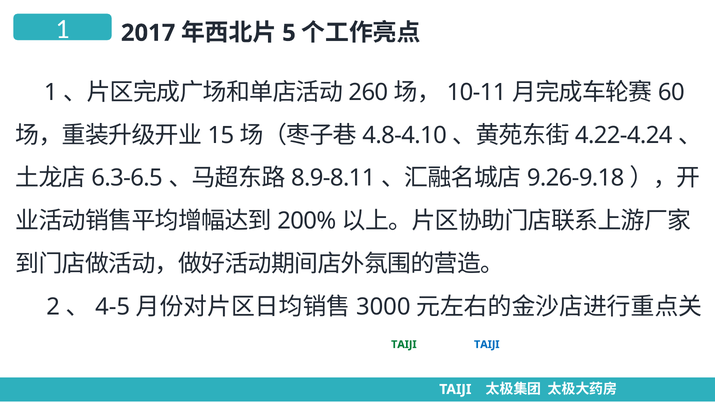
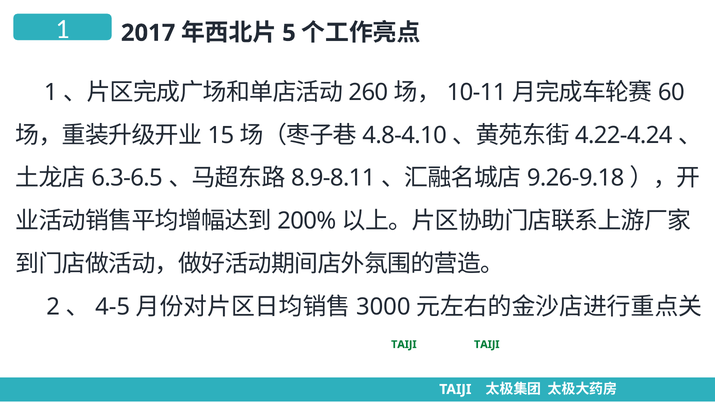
TAIJI colour: blue -> green (487, 345)
